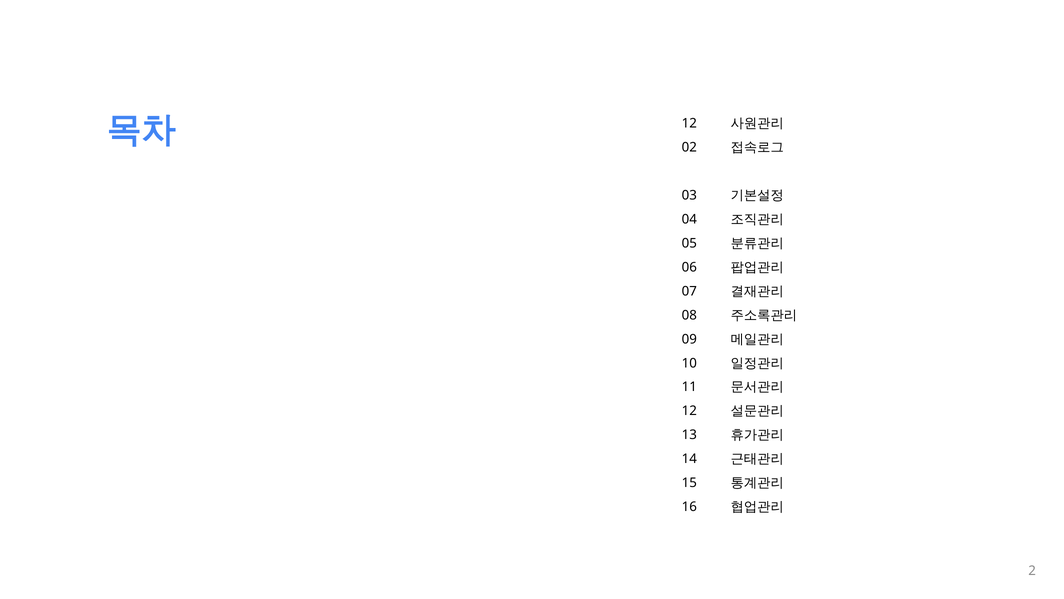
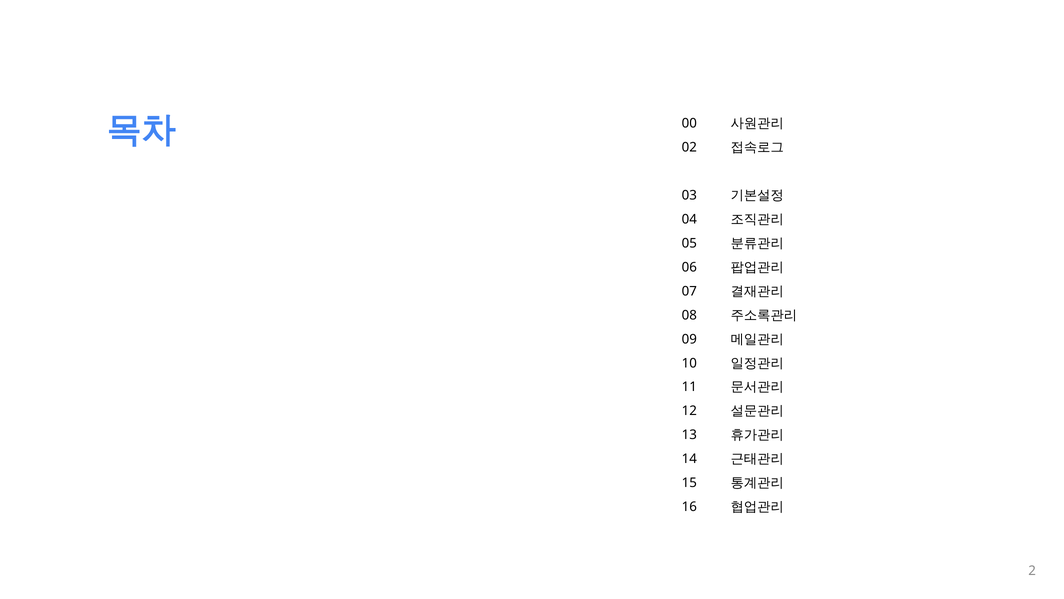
12: 12 -> 00 (689, 123)
